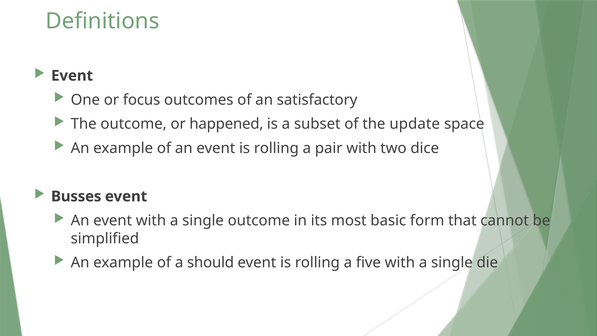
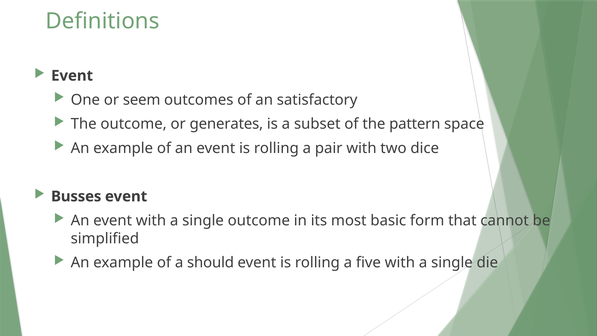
focus: focus -> seem (142, 100)
happened: happened -> generates (226, 124)
update: update -> pattern (415, 124)
